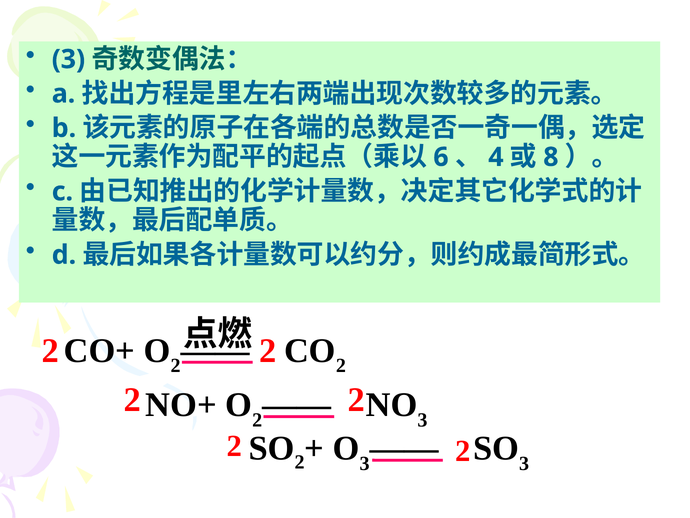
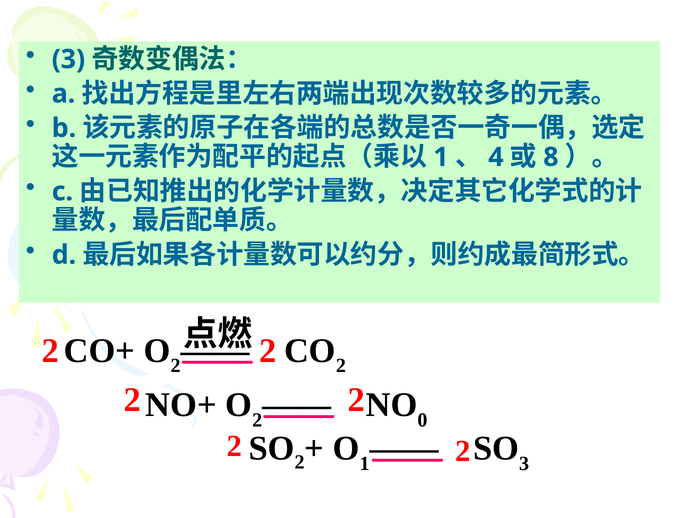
6: 6 -> 1 (441, 157)
3: 3 -> 0 (422, 420)
3: 3 -> 1 (365, 463)
